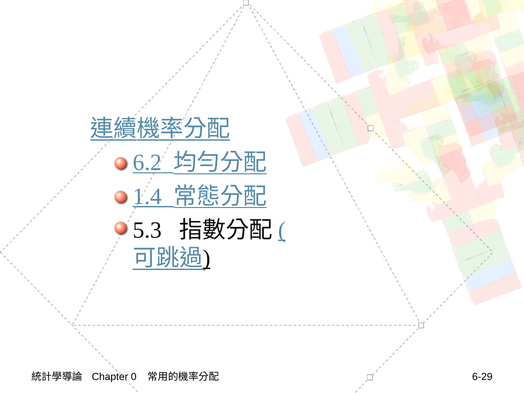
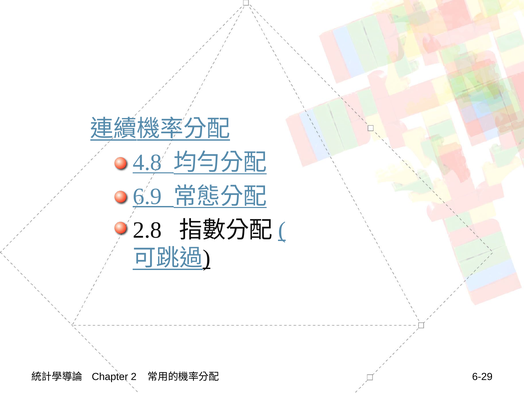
6.2: 6.2 -> 4.8 (147, 163)
1.4: 1.4 -> 6.9 (147, 196)
5.3: 5.3 -> 2.8 (147, 230)
0: 0 -> 2 (134, 377)
